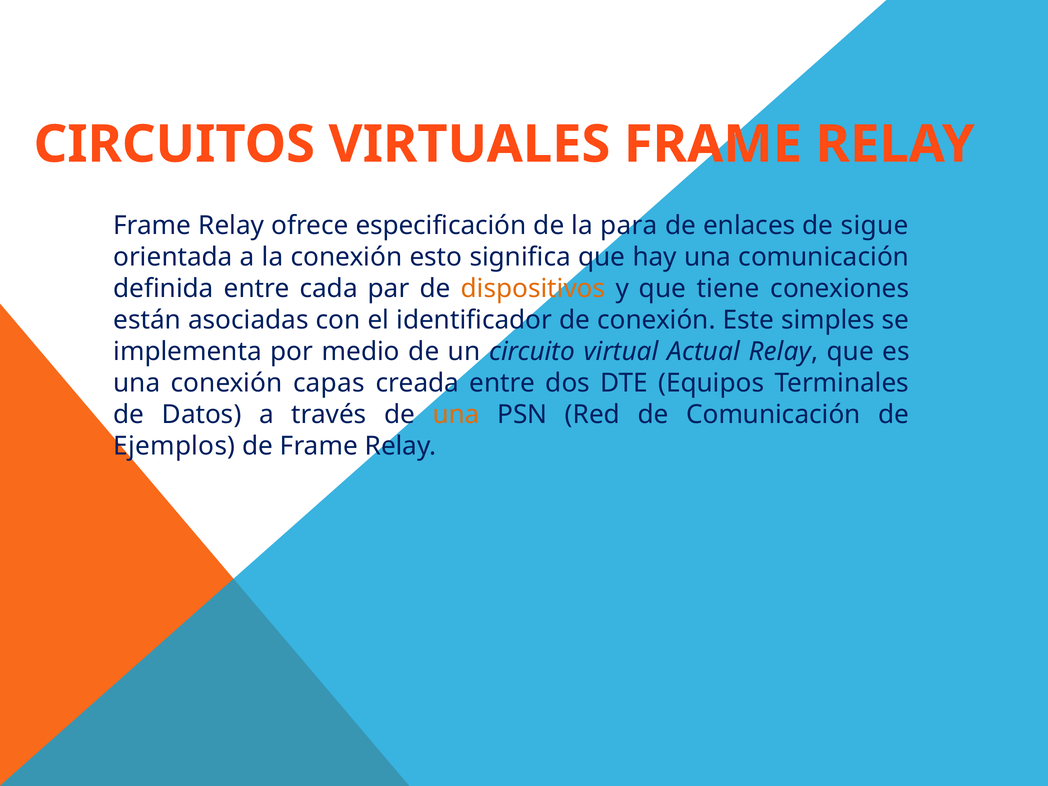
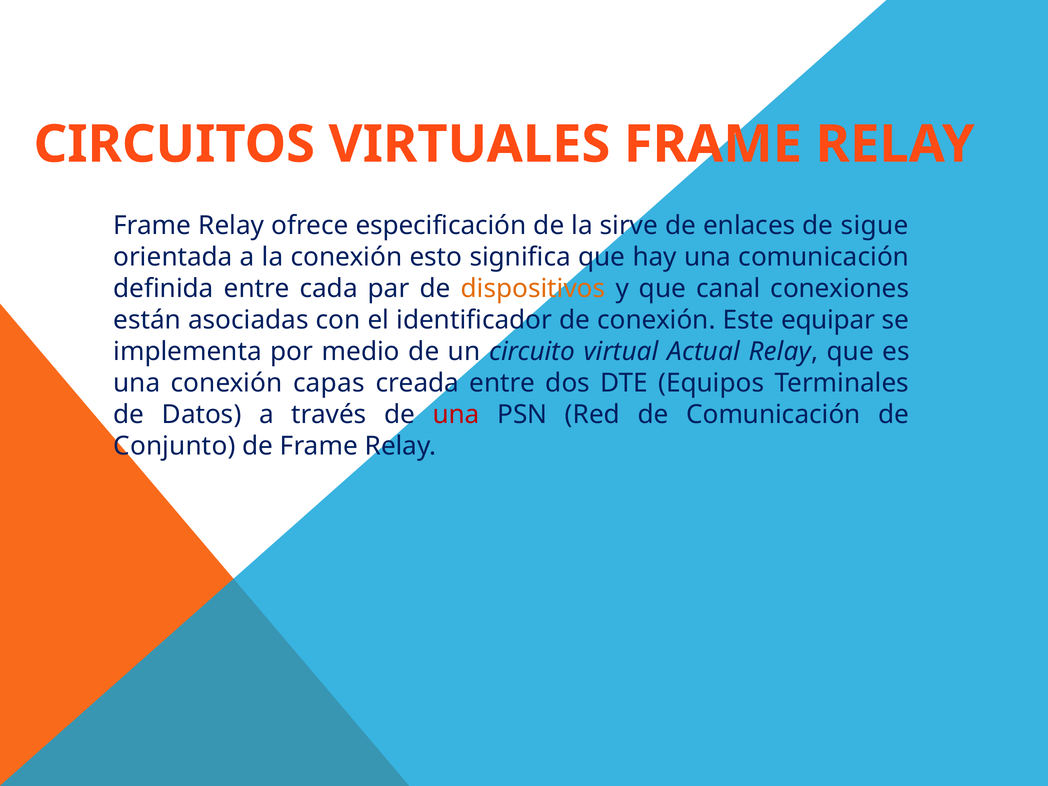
para: para -> sirve (629, 226)
tiene: tiene -> canal (728, 289)
simples: simples -> equipar (828, 320)
una colour: orange -> red (456, 414)
Ejemplos: Ejemplos -> Conjunto (174, 446)
